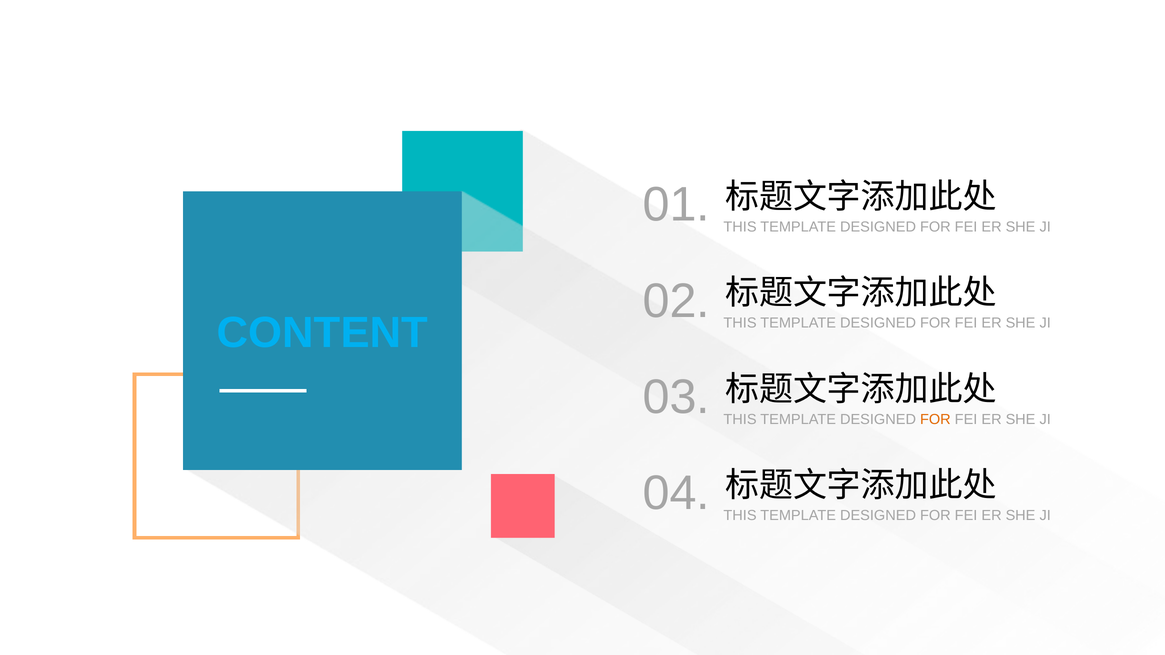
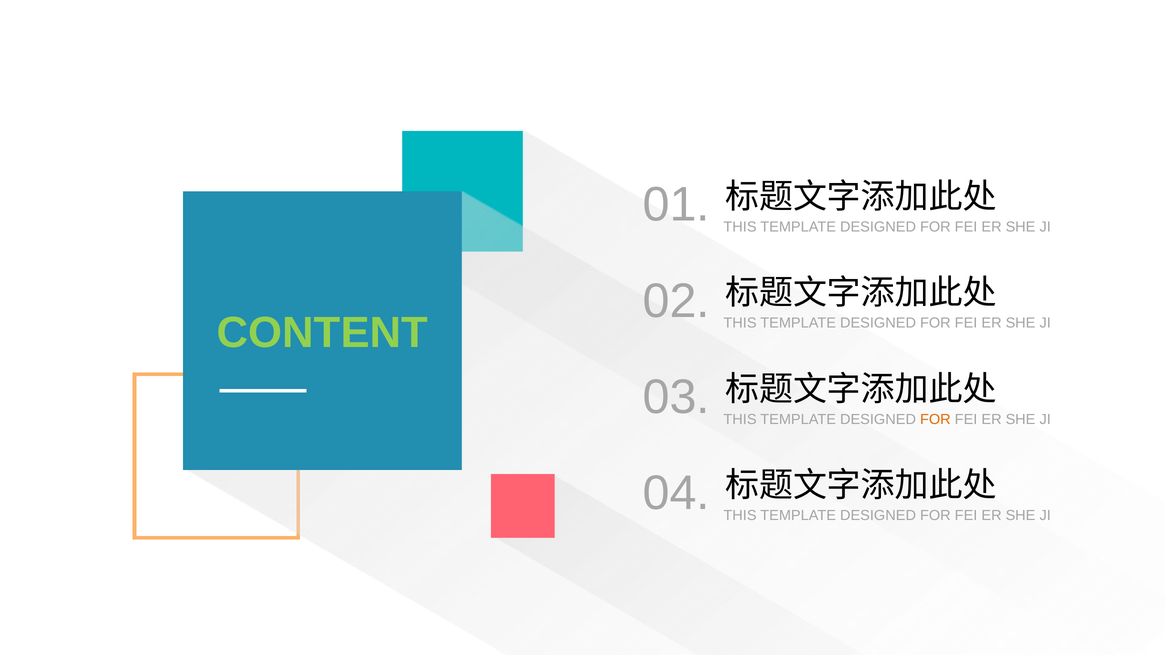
CONTENT colour: light blue -> light green (322, 333)
